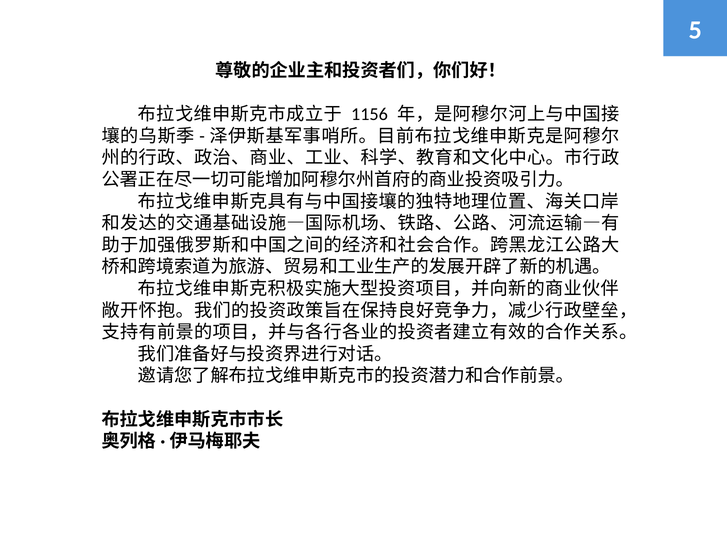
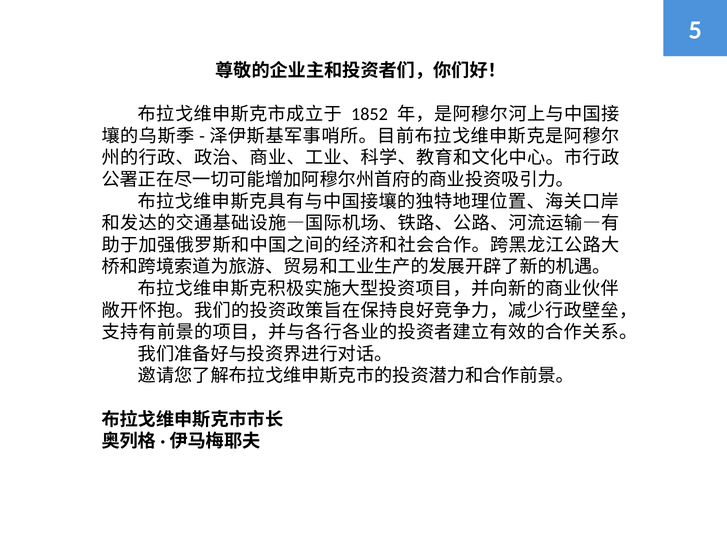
1156: 1156 -> 1852 (369, 114)
